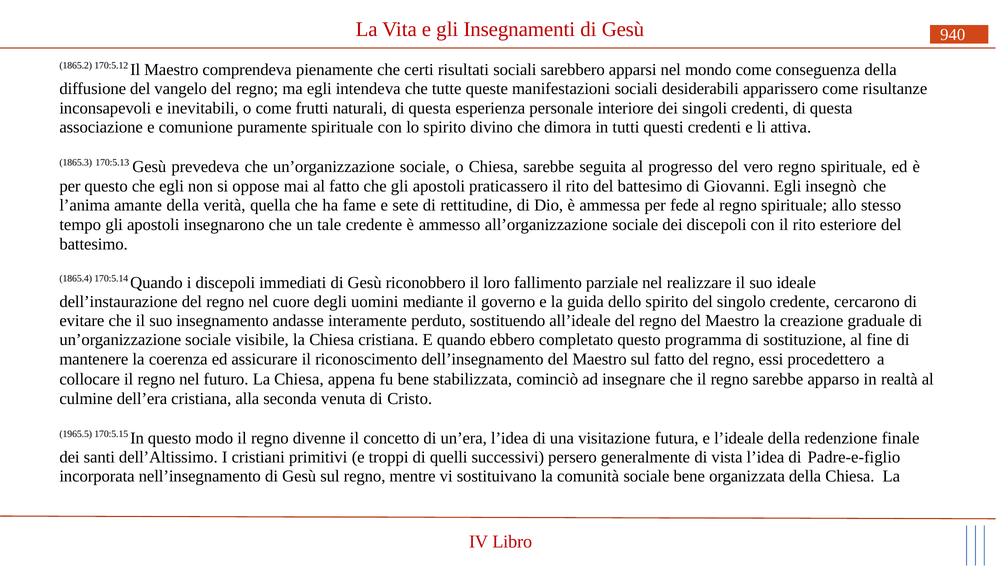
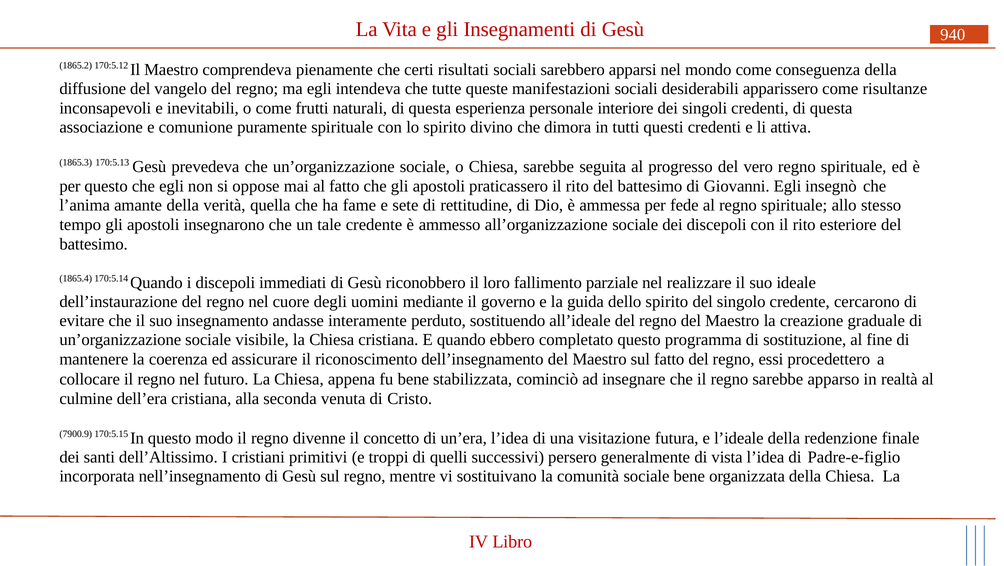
1965.5: 1965.5 -> 7900.9 (76, 434)
